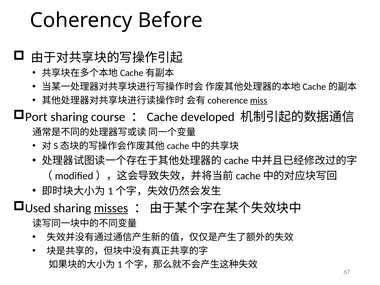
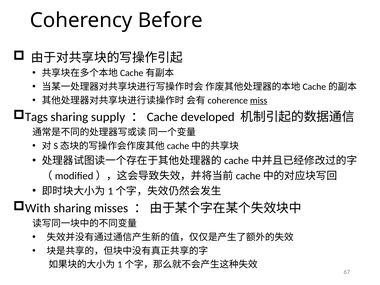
Port: Port -> Tags (36, 117)
course: course -> supply (108, 117)
Used: Used -> With (38, 208)
misses underline: present -> none (111, 208)
